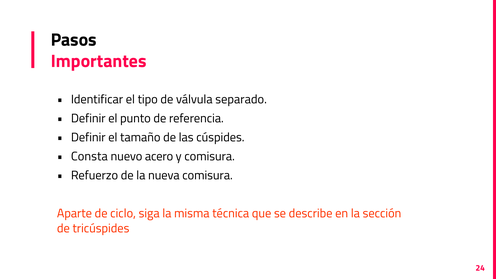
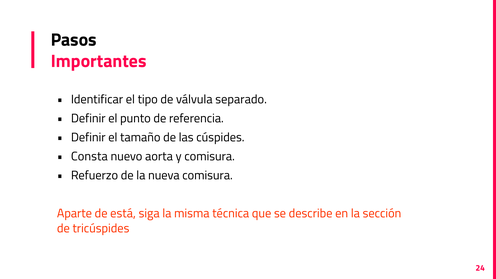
acero: acero -> aorta (159, 156)
ciclo: ciclo -> está (123, 213)
